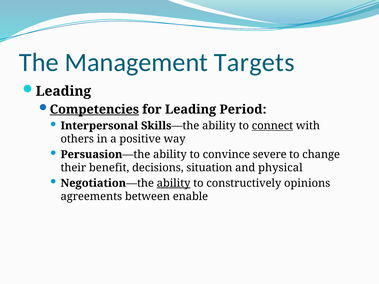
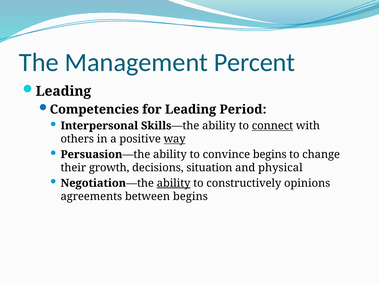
Targets: Targets -> Percent (254, 63)
Competencies underline: present -> none (94, 110)
way underline: none -> present (175, 139)
convince severe: severe -> begins (270, 155)
benefit: benefit -> growth (109, 168)
between enable: enable -> begins (190, 197)
